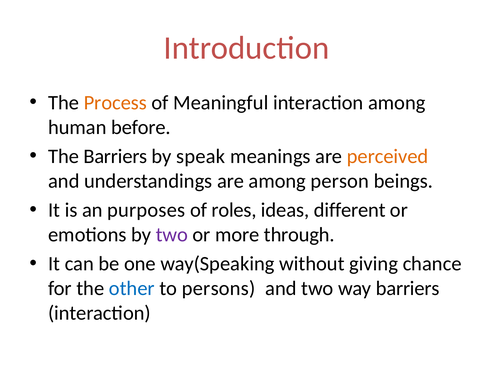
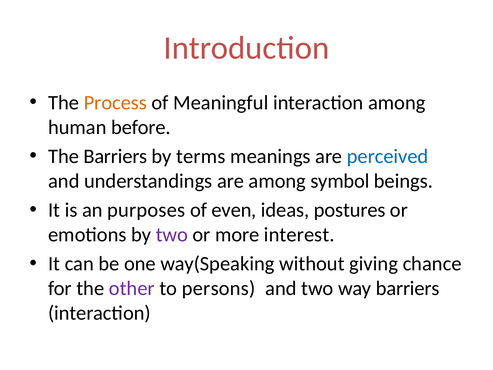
speak: speak -> terms (201, 156)
perceived colour: orange -> blue (388, 156)
person: person -> symbol (340, 181)
roles: roles -> even (234, 210)
different: different -> postures (350, 210)
through: through -> interest (299, 235)
other colour: blue -> purple (132, 288)
